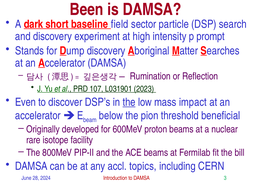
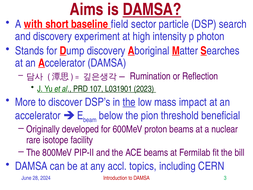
Been: Been -> Aims (87, 10)
DAMSA underline: none -> present (152, 10)
dark: dark -> with (33, 24)
prompt: prompt -> photon (211, 36)
Even: Even -> More (25, 102)
